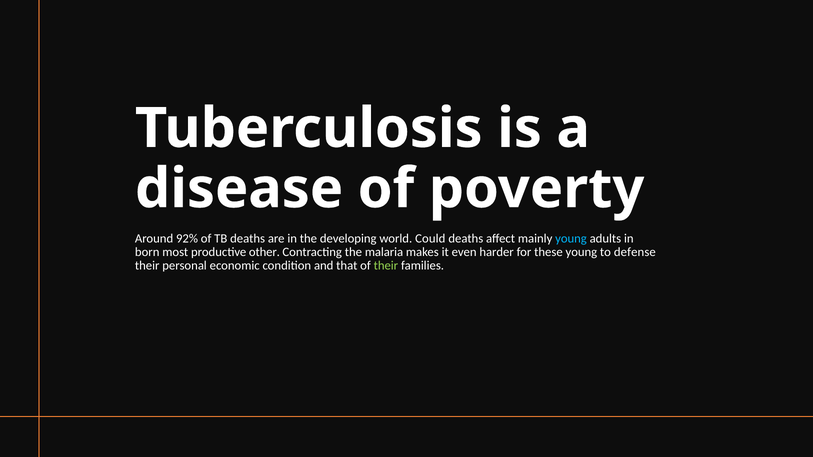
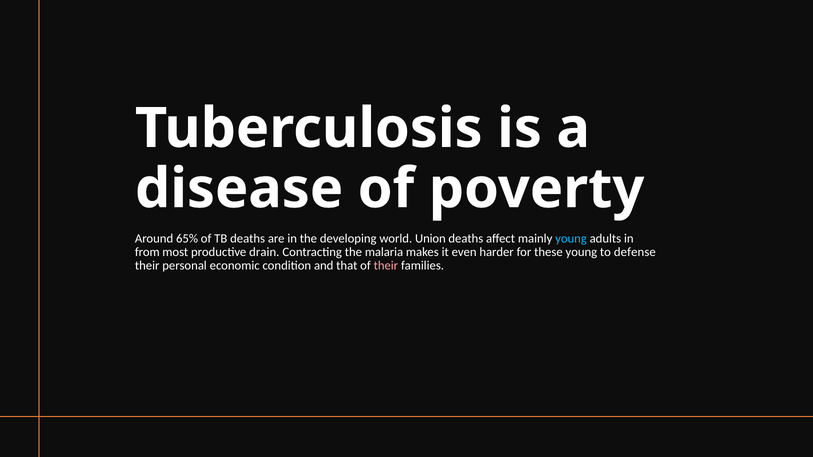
92%: 92% -> 65% (187, 238)
Could: Could -> Union (430, 238)
born: born -> from (147, 252)
other: other -> drain (264, 252)
their colour: light green -> pink (386, 266)
